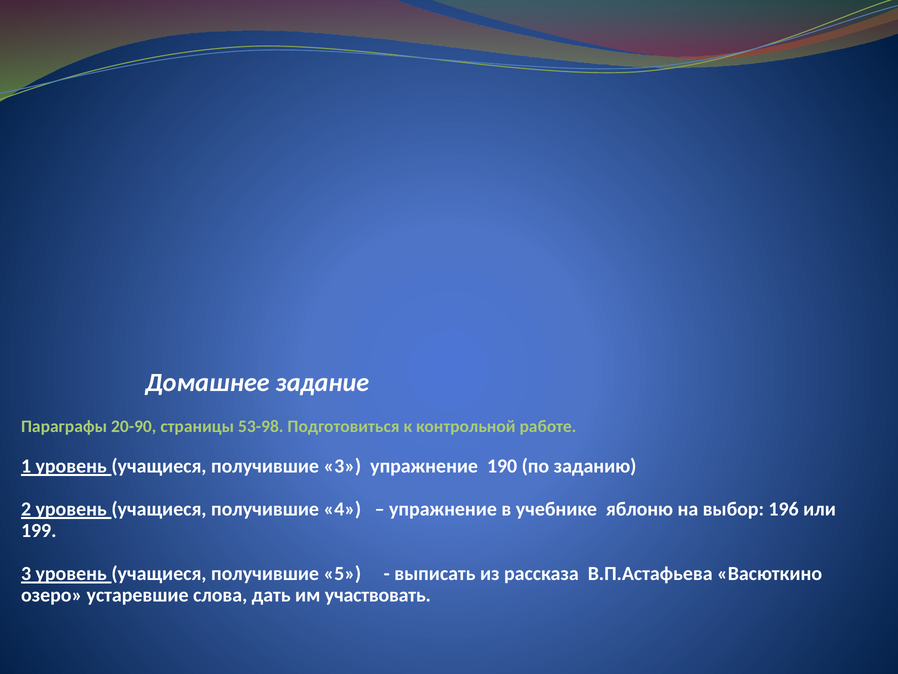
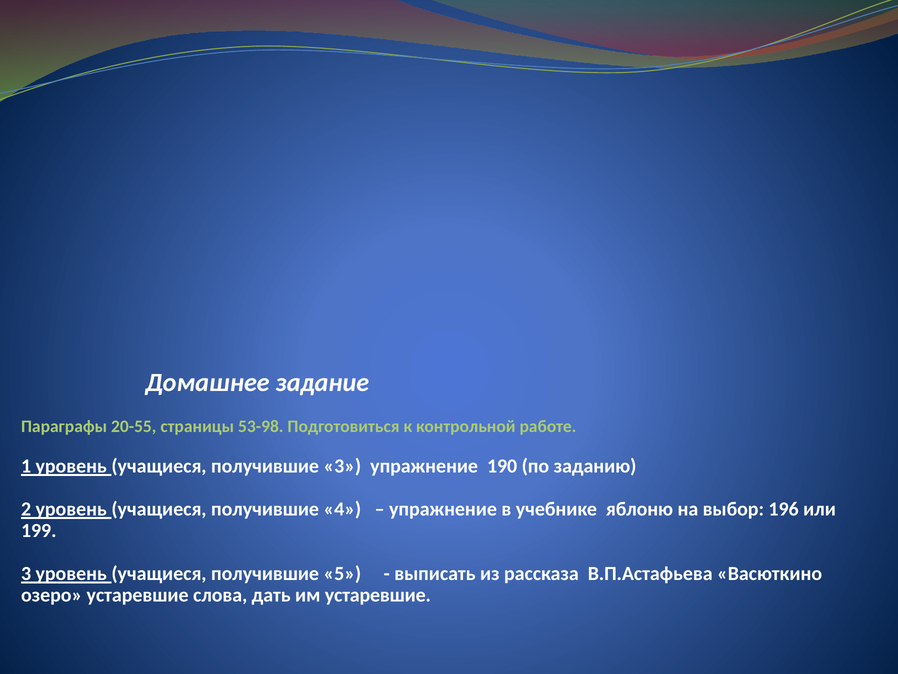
20-90: 20-90 -> 20-55 (134, 426)
им участвовать: участвовать -> устаревшие (378, 595)
